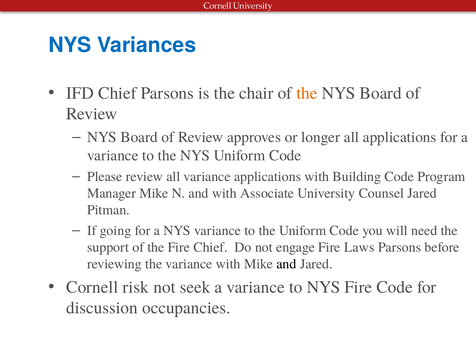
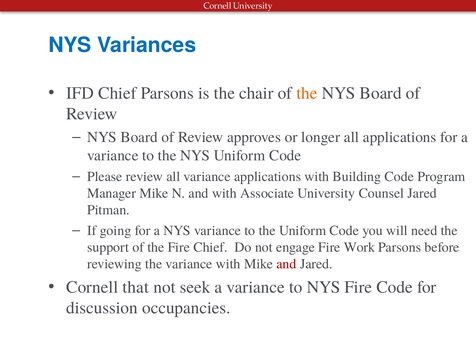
Laws: Laws -> Work (359, 247)
and colour: black -> red (287, 264)
risk: risk -> that (136, 287)
